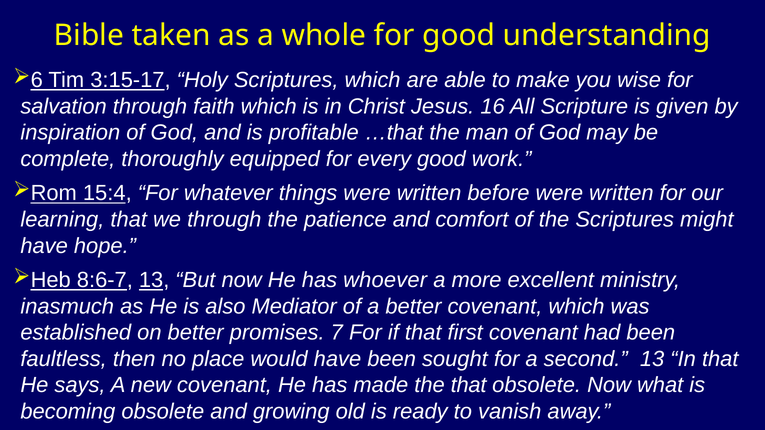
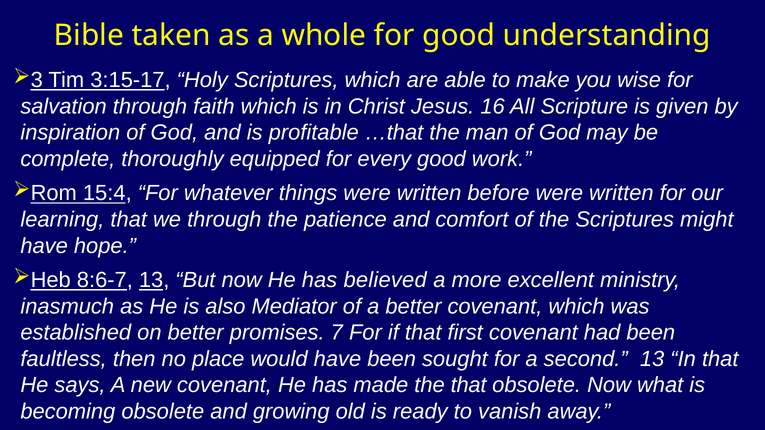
6: 6 -> 3 (37, 80)
whoever: whoever -> believed (385, 280)
